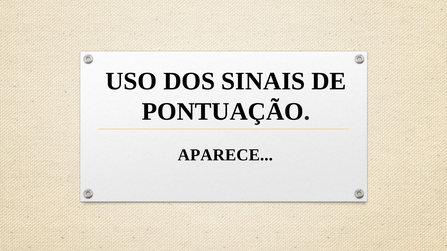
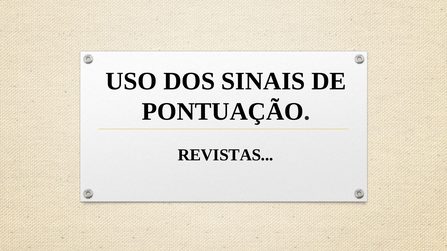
APARECE: APARECE -> REVISTAS (226, 155)
